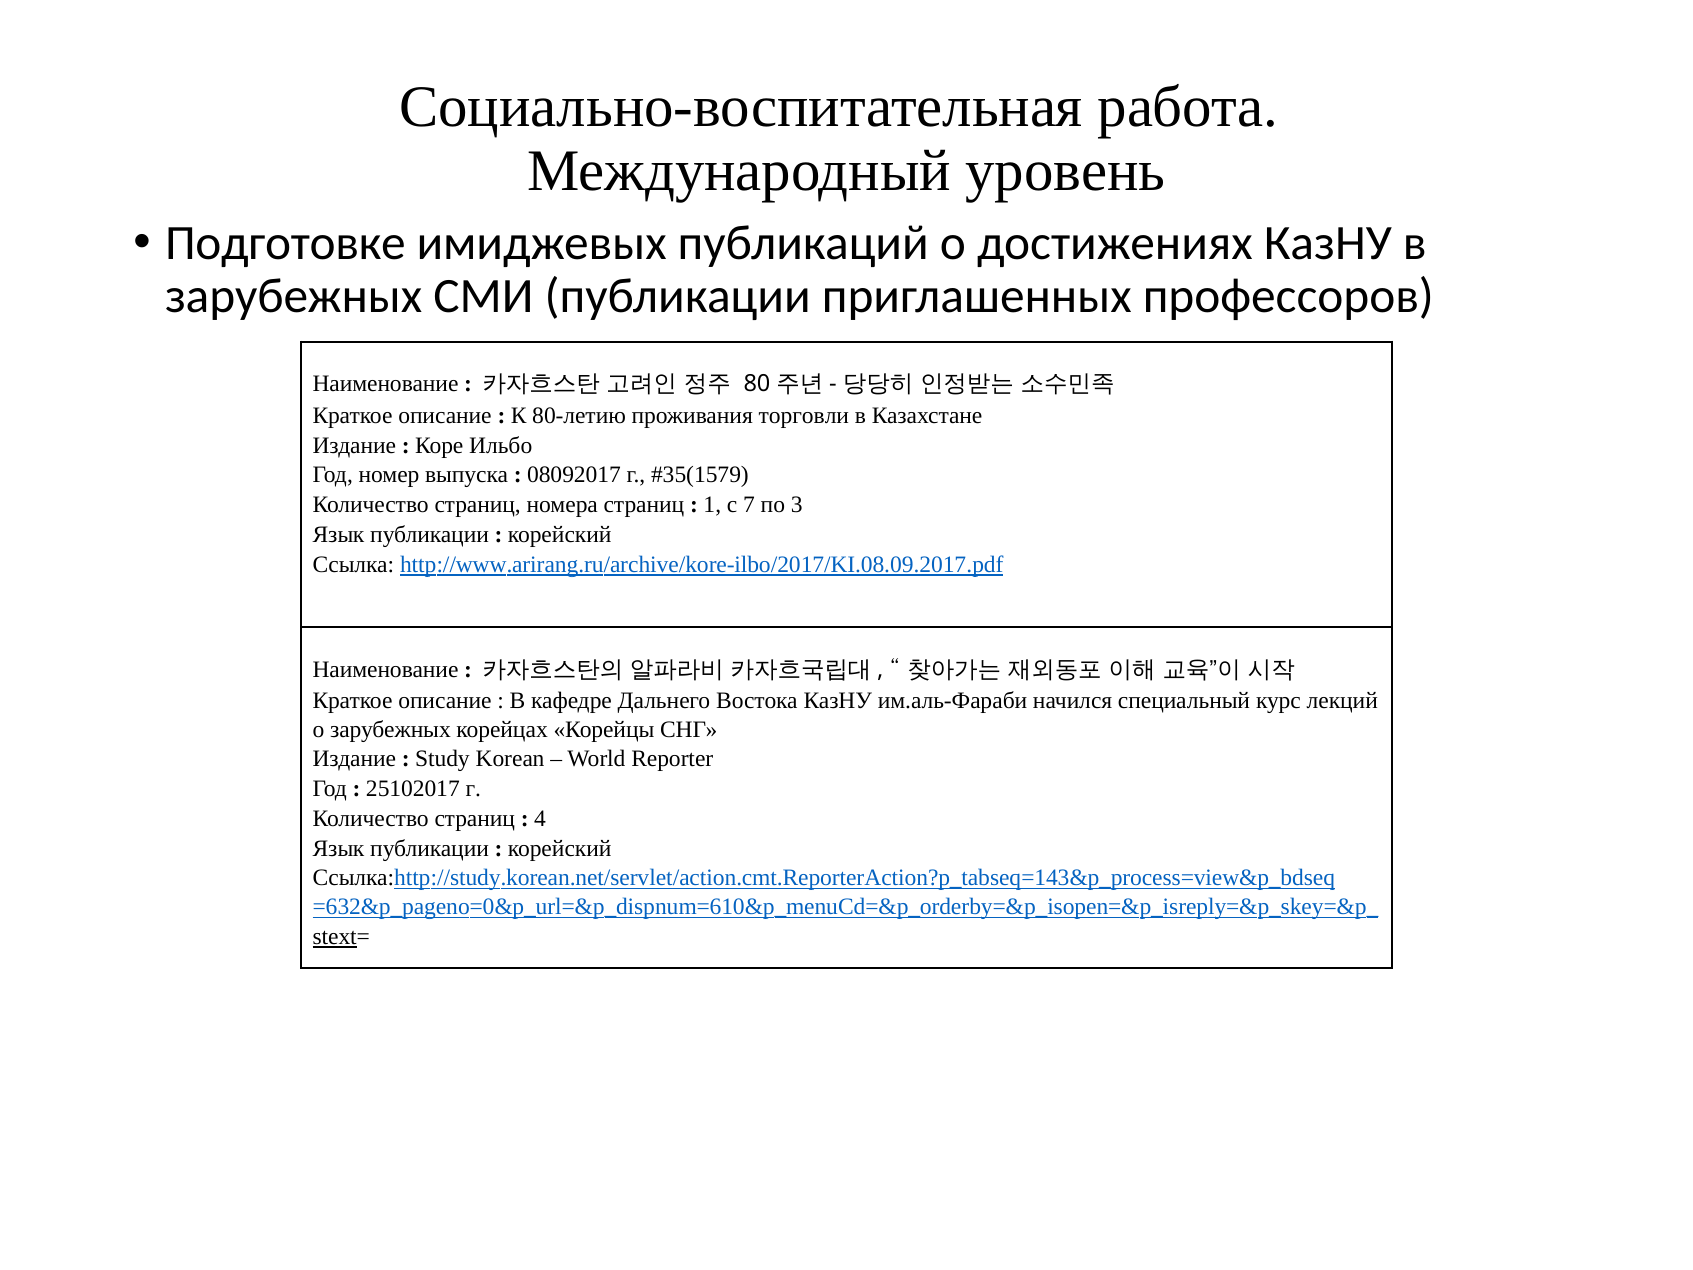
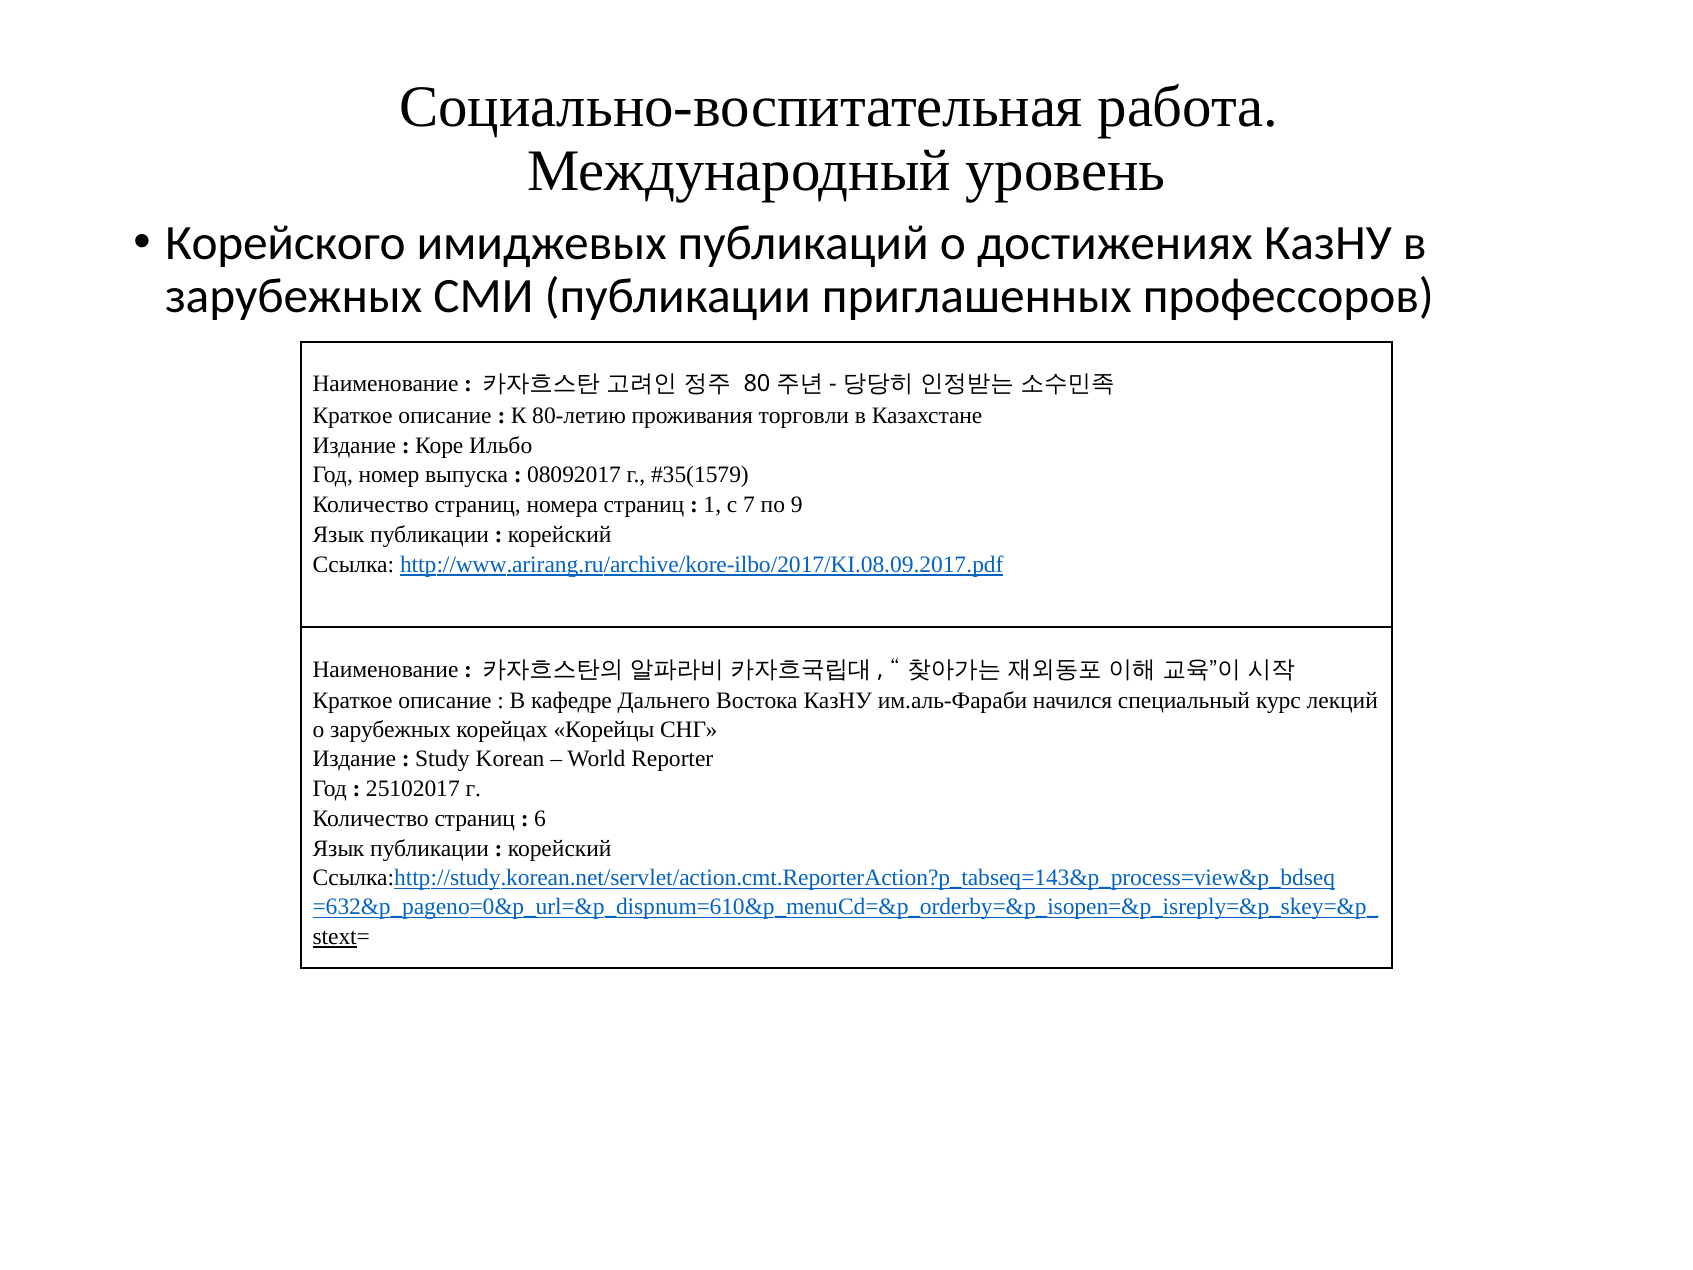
Подготовке: Подготовке -> Корейского (285, 243)
3: 3 -> 9 (797, 505)
4: 4 -> 6 (540, 819)
